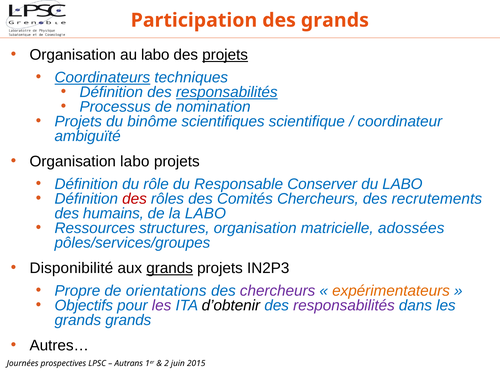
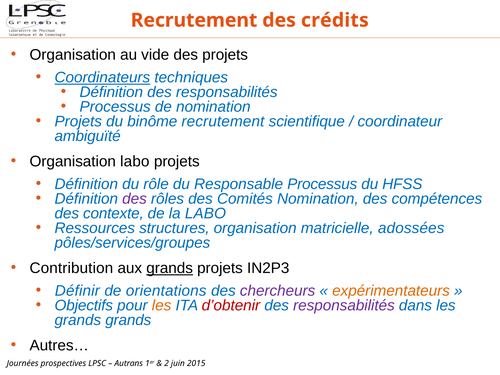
Participation: Participation -> Recrutement (194, 20)
des grands: grands -> crédits (335, 20)
au labo: labo -> vide (155, 55)
projets underline: present -> none (225, 55)
responsabilités underline: present -> none (227, 92)
binôme scientifiques: scientifiques -> recrutement (223, 122)
Responsable Conserver: Conserver -> Processus (322, 184)
du LABO: LABO -> HFSS (402, 184)
des colour: red -> purple (134, 199)
Comités Chercheurs: Chercheurs -> Nomination (318, 199)
recrutements: recrutements -> compétences (437, 199)
humains: humains -> contexte (113, 214)
Disponibilité: Disponibilité -> Contribution (71, 268)
Propre: Propre -> Définir (77, 291)
les colour: purple -> orange (162, 305)
d’obtenir colour: black -> red (231, 305)
